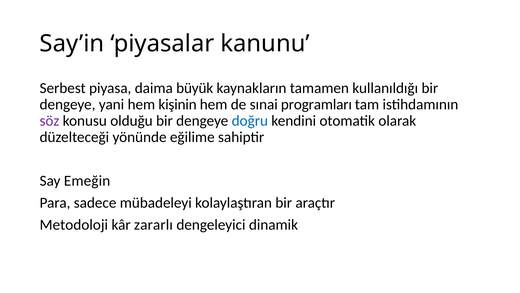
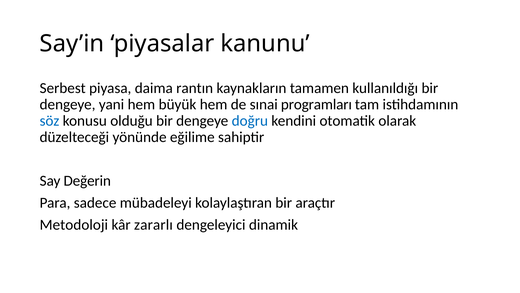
büyük: büyük -> rantın (195, 88)
kişinin: kişinin -> büyük (177, 104)
söz colour: purple -> blue (50, 121)
Emeğin: Emeğin -> Değerin (87, 181)
